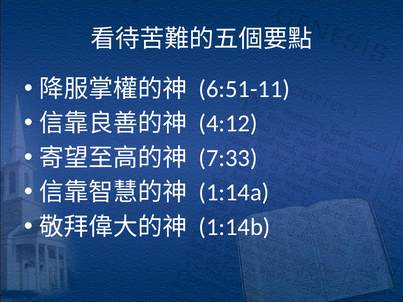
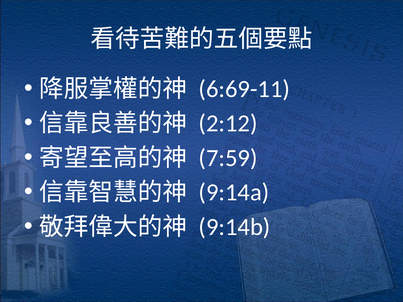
6:51-11: 6:51-11 -> 6:69-11 (244, 89)
4:12: 4:12 -> 2:12 (228, 124)
7:33: 7:33 -> 7:59 (228, 158)
1:14a: 1:14a -> 9:14a (234, 193)
1:14b: 1:14b -> 9:14b (235, 227)
